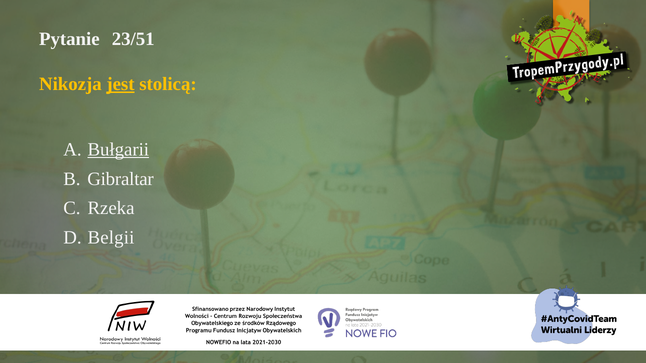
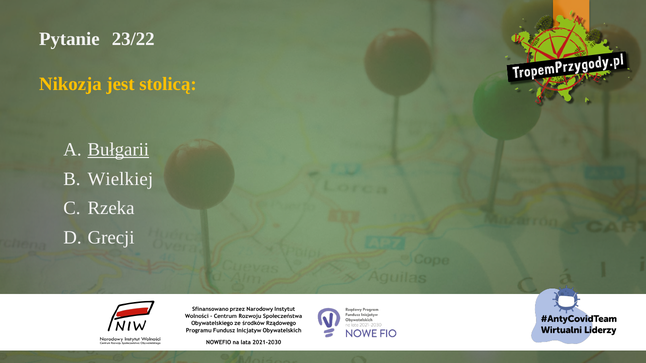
23/51: 23/51 -> 23/22 (133, 39)
jest underline: present -> none (120, 84)
Gibraltar: Gibraltar -> Wielkiej (120, 179)
Belgii: Belgii -> Grecji (111, 238)
